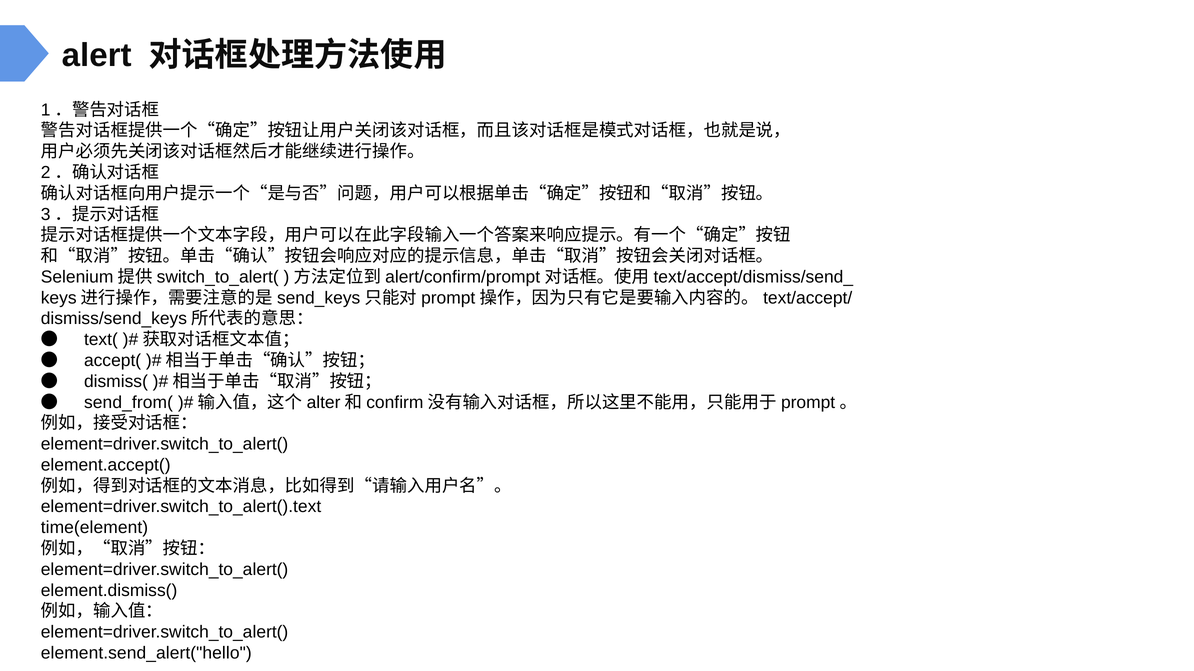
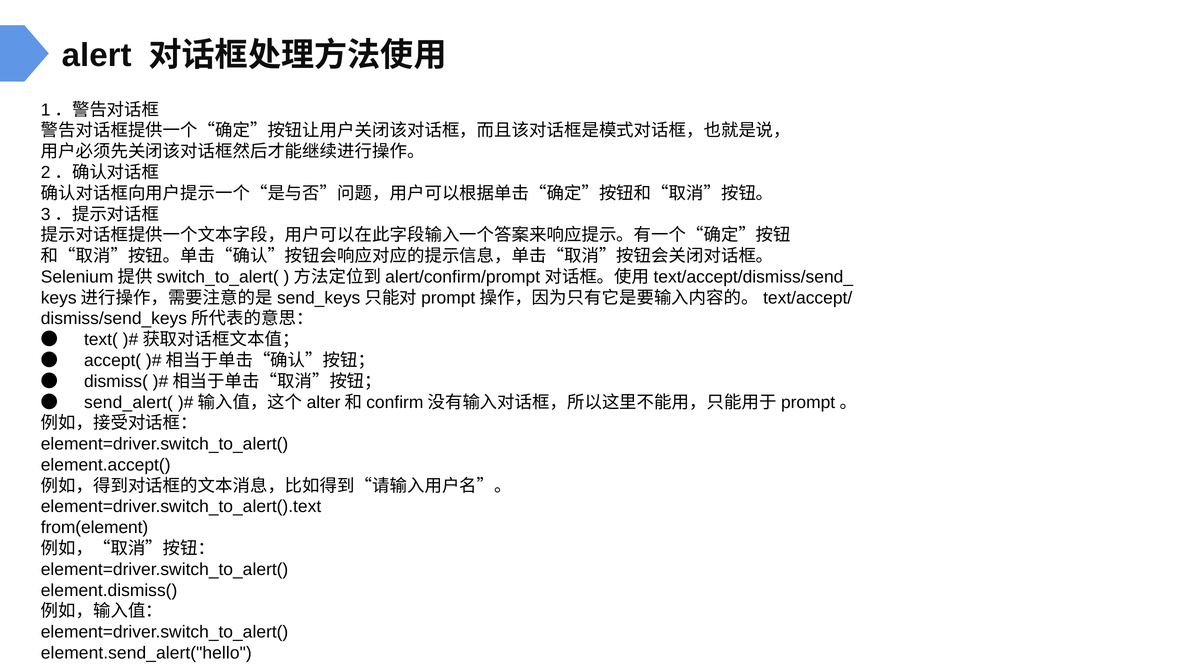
send_from(: send_from( -> send_alert( (128, 403)
time(element: time(element -> from(element (95, 528)
